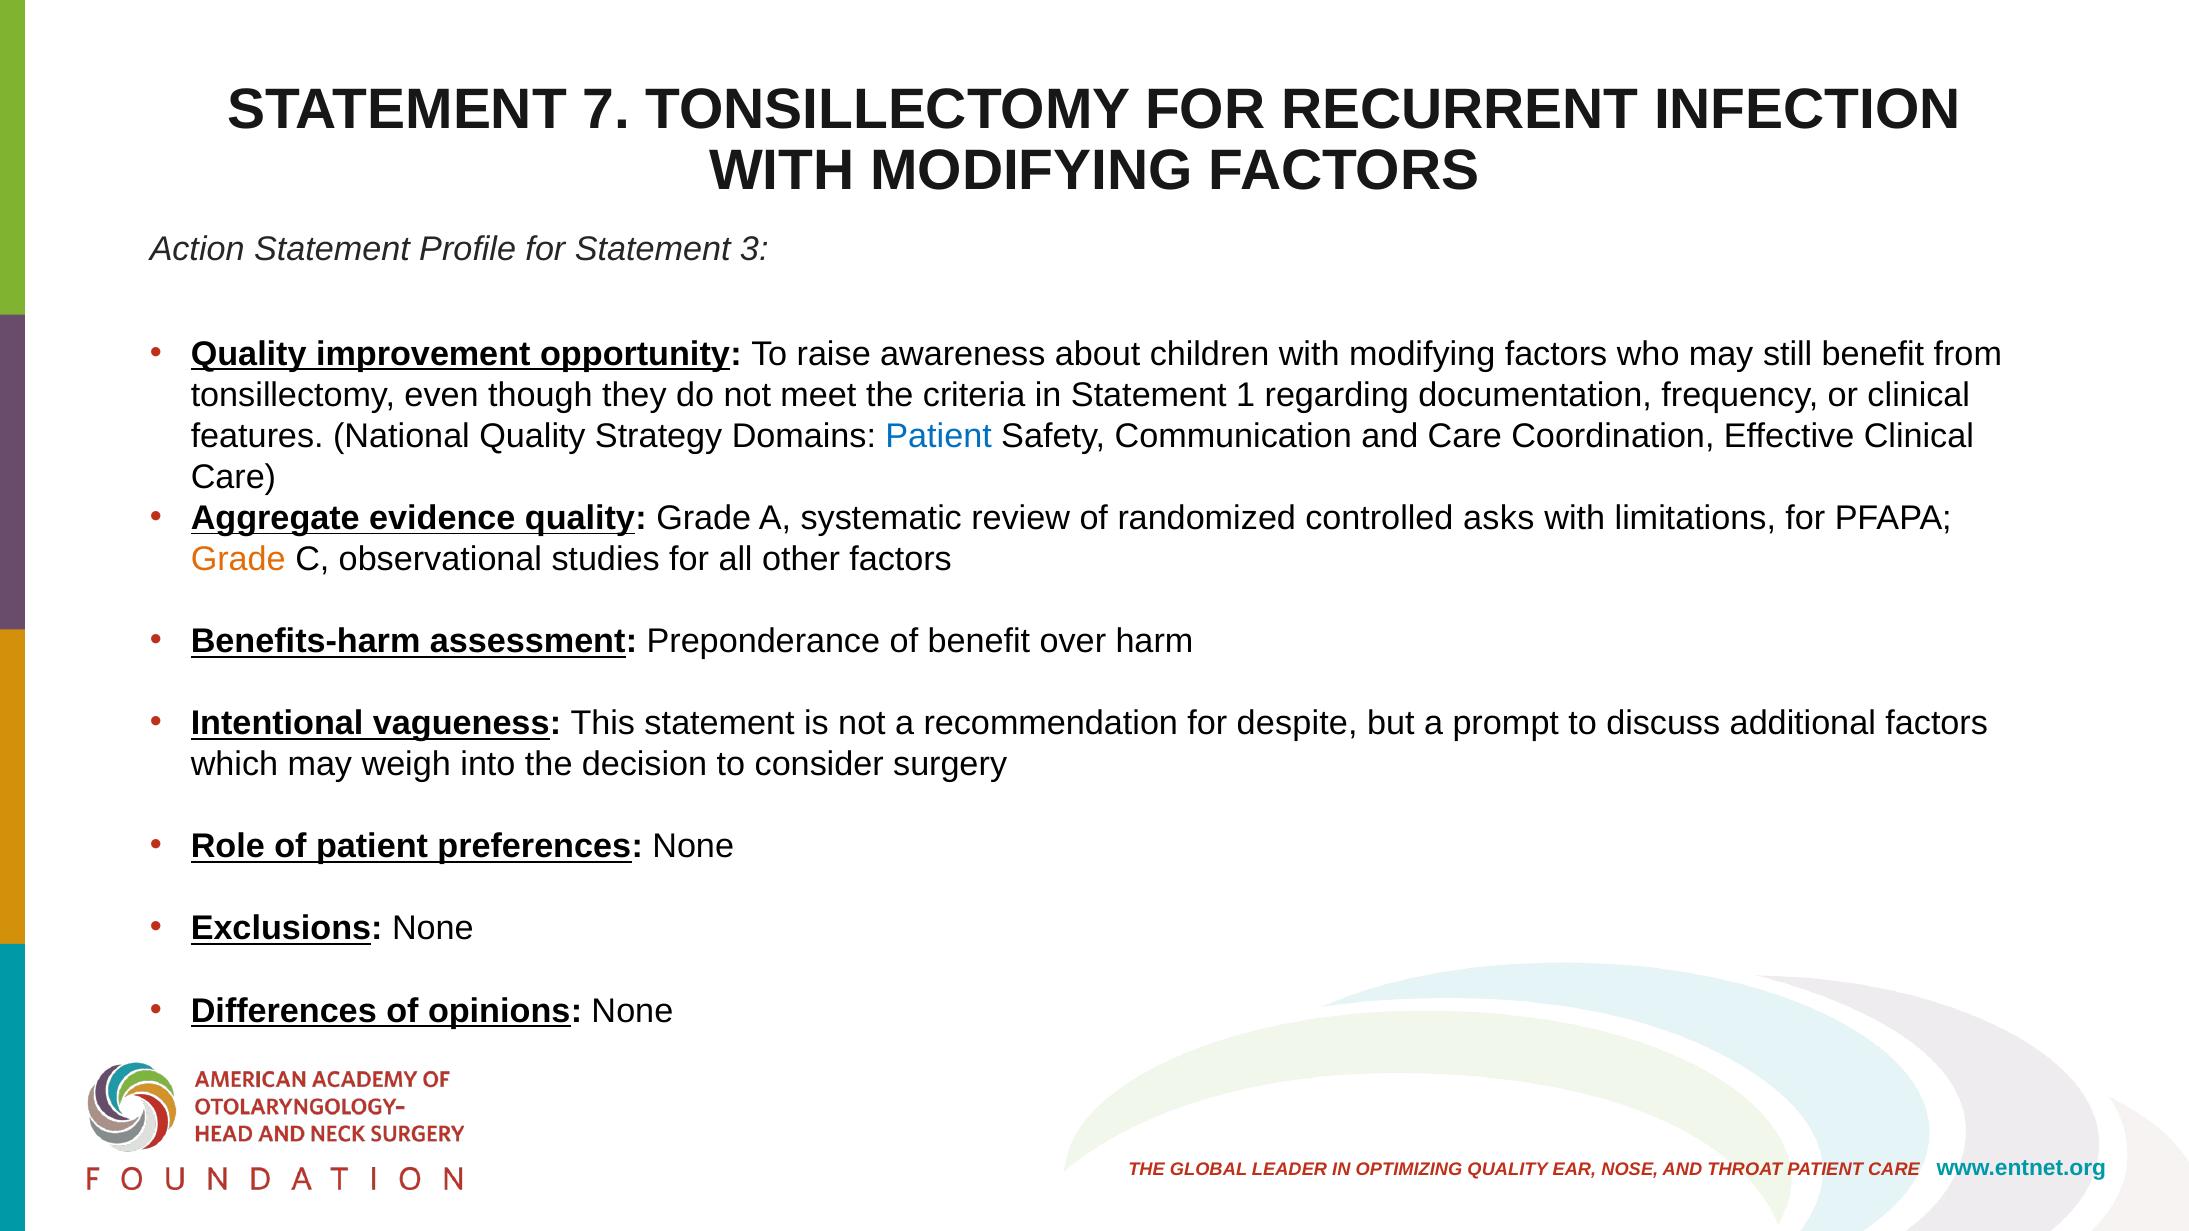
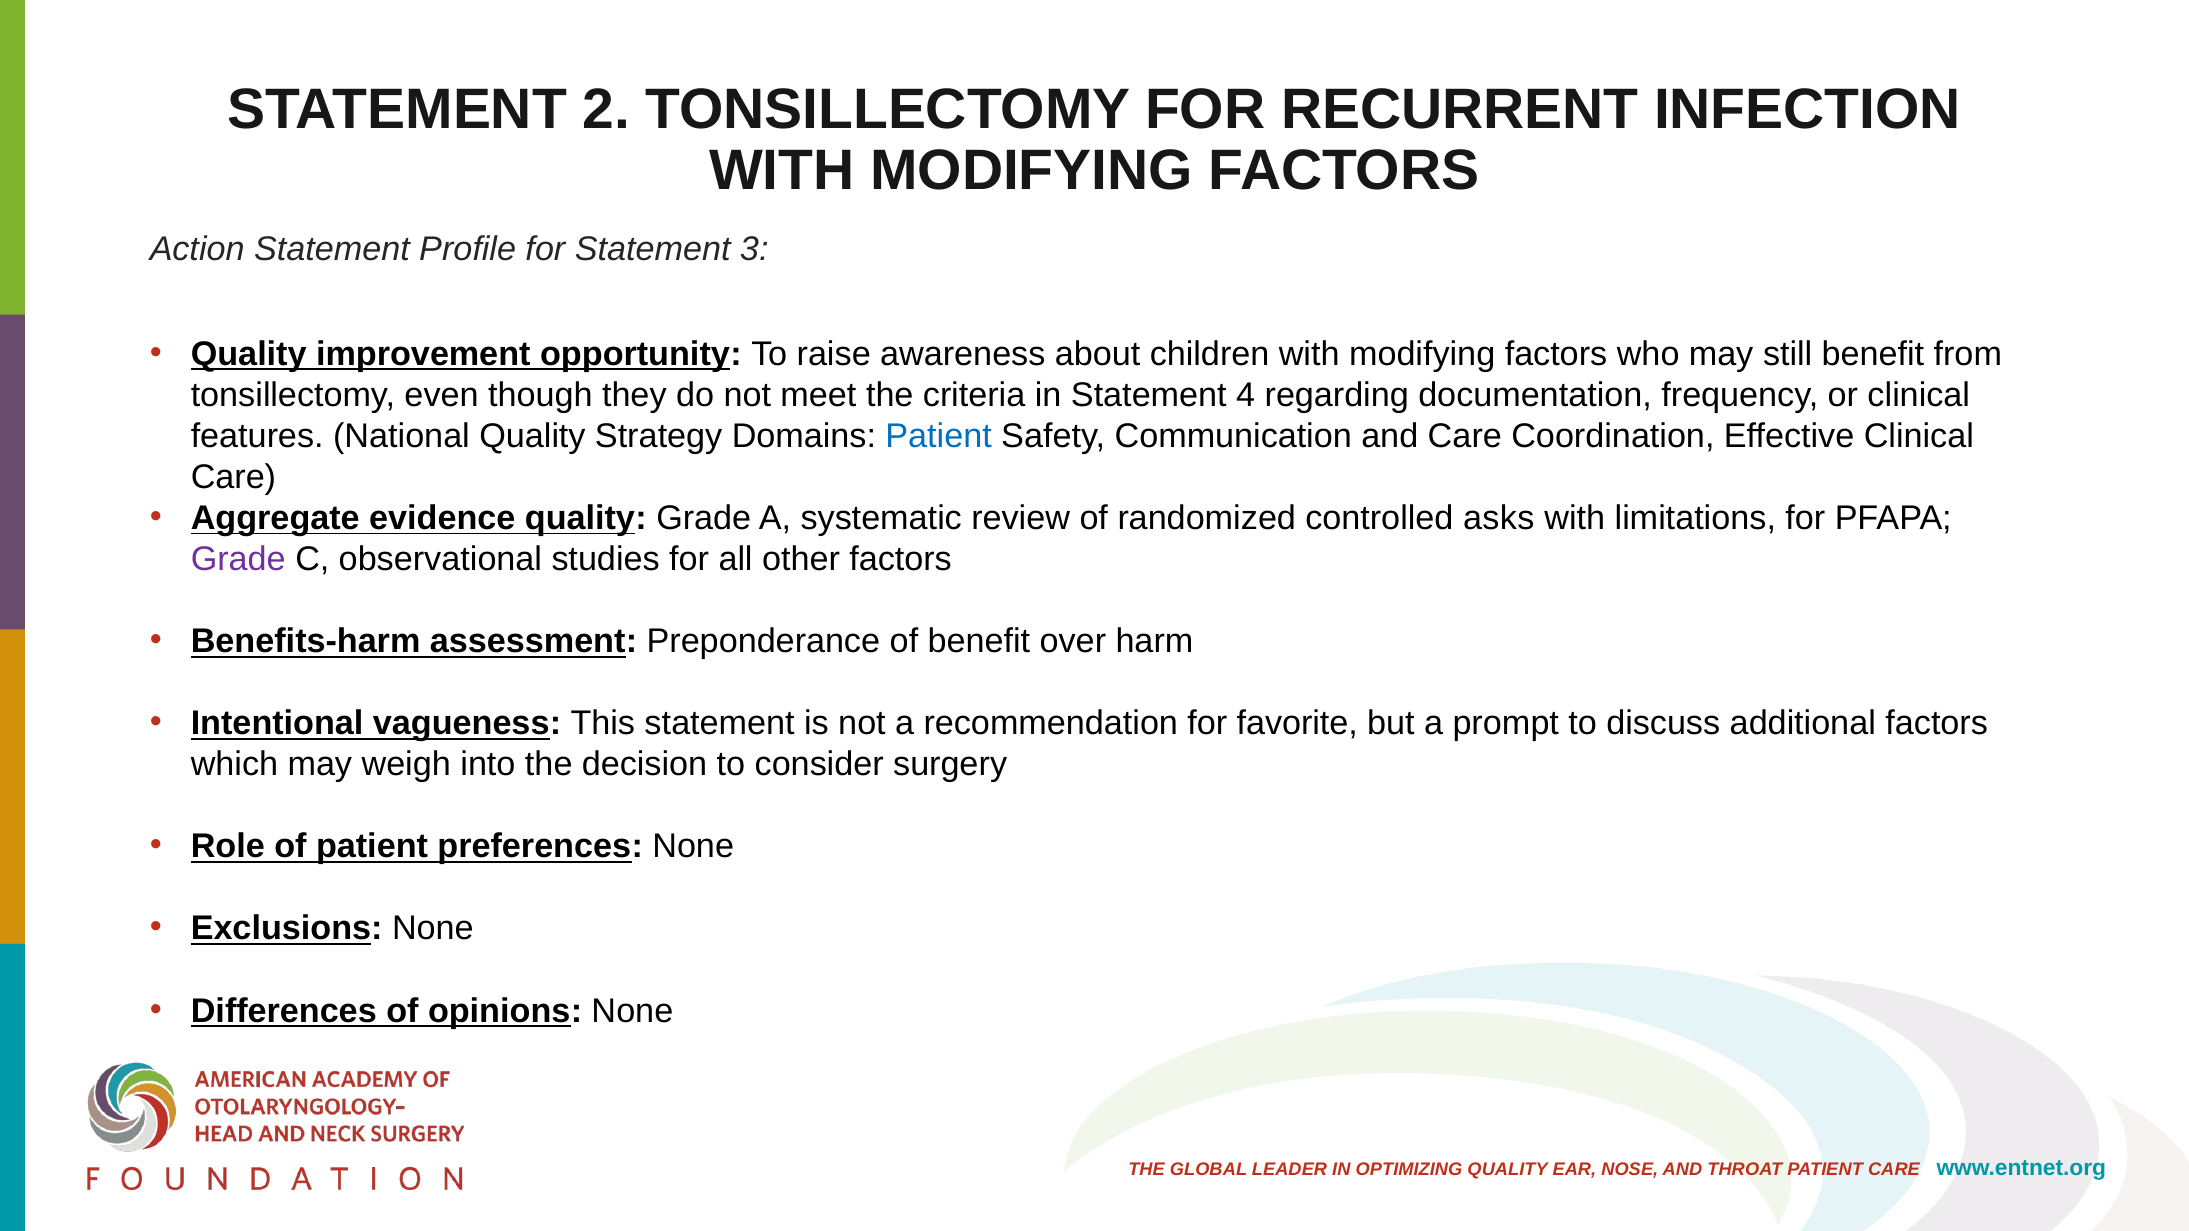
7: 7 -> 2 (606, 110)
1: 1 -> 4 (1246, 395)
Grade colour: orange -> purple (238, 560)
despite: despite -> favorite (1297, 724)
